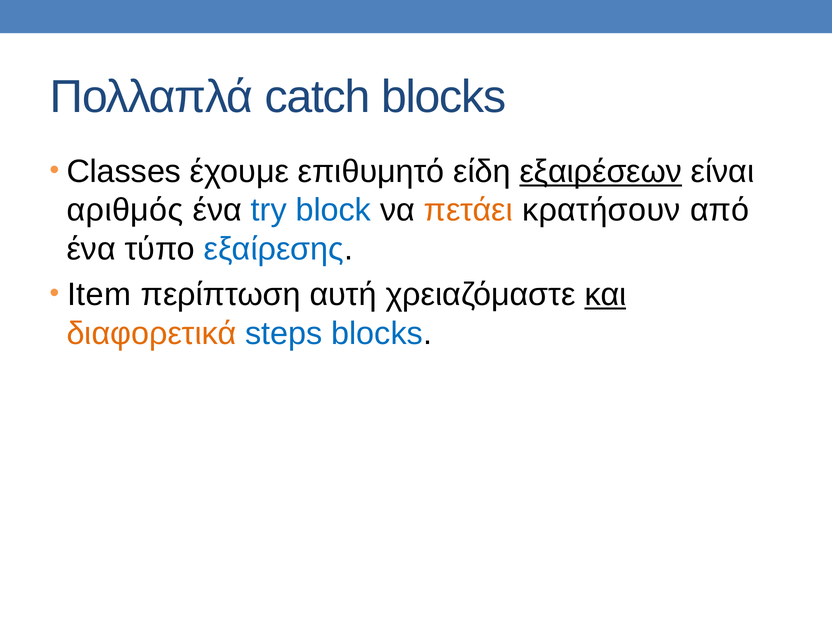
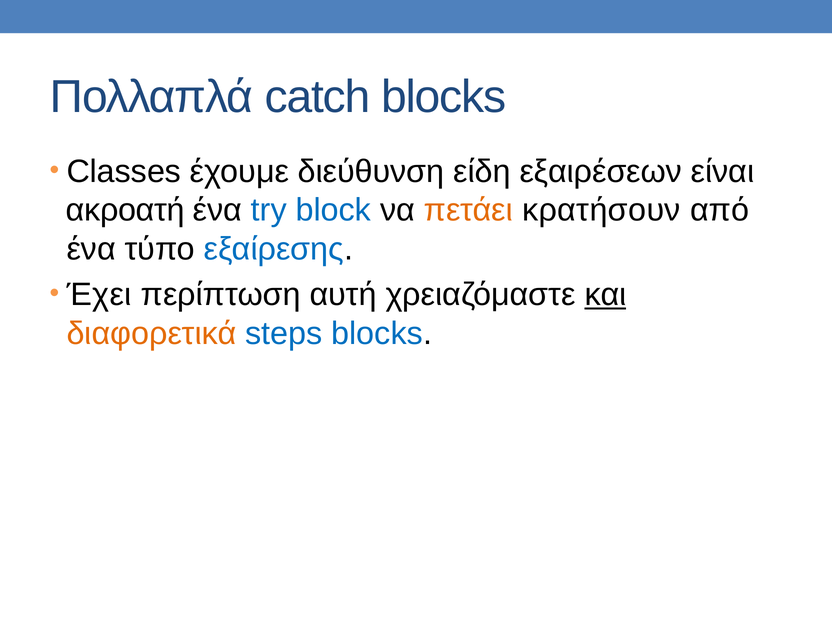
επιθυμητό: επιθυμητό -> διεύθυνση (371, 171)
εξαιρέσεων underline: present -> none (601, 171)
αριθμός: αριθμός -> ακροατή (125, 210)
Item: Item -> Έχει (99, 294)
